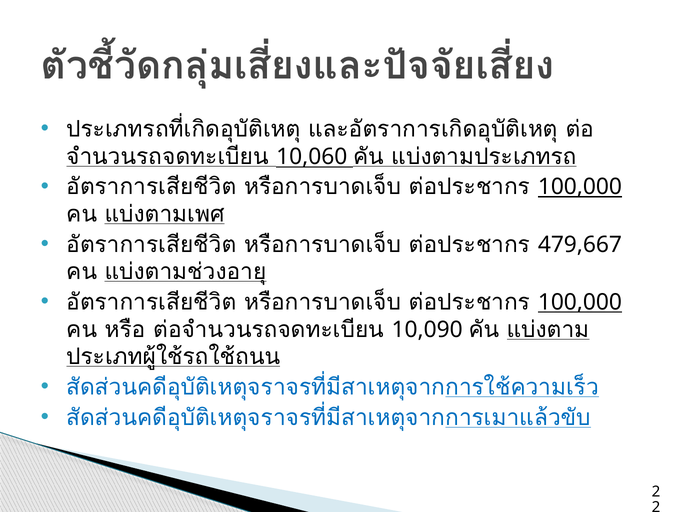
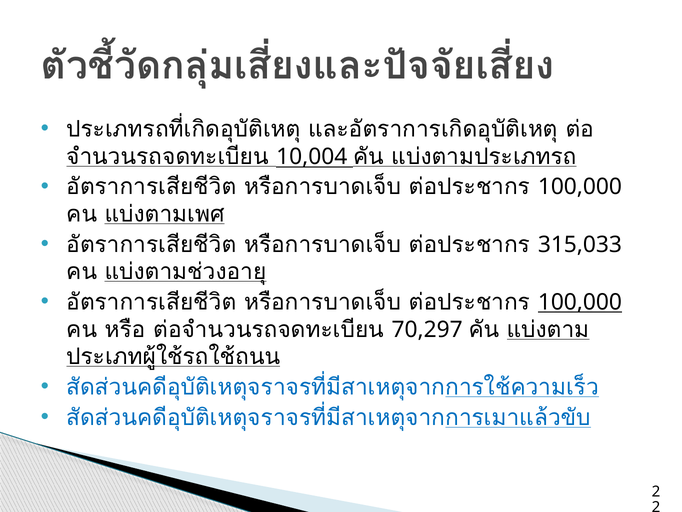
10,060: 10,060 -> 10,004 (312, 156)
100,000 underline: present -> none (580, 187)
479,667: 479,667 -> 315,033 (580, 244)
10,090: 10,090 -> 70,297 (427, 329)
